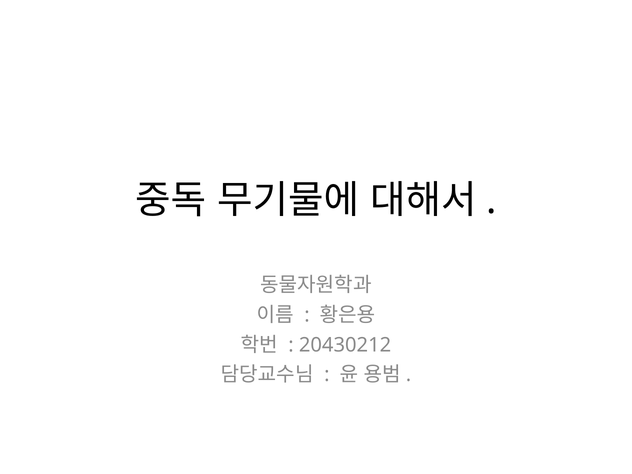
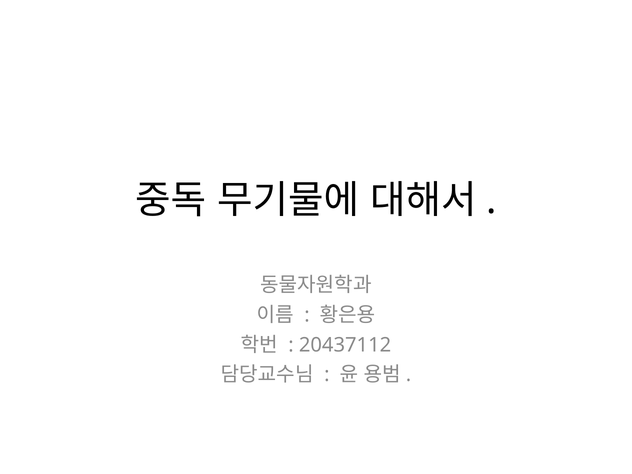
20430212: 20430212 -> 20437112 (345, 345)
